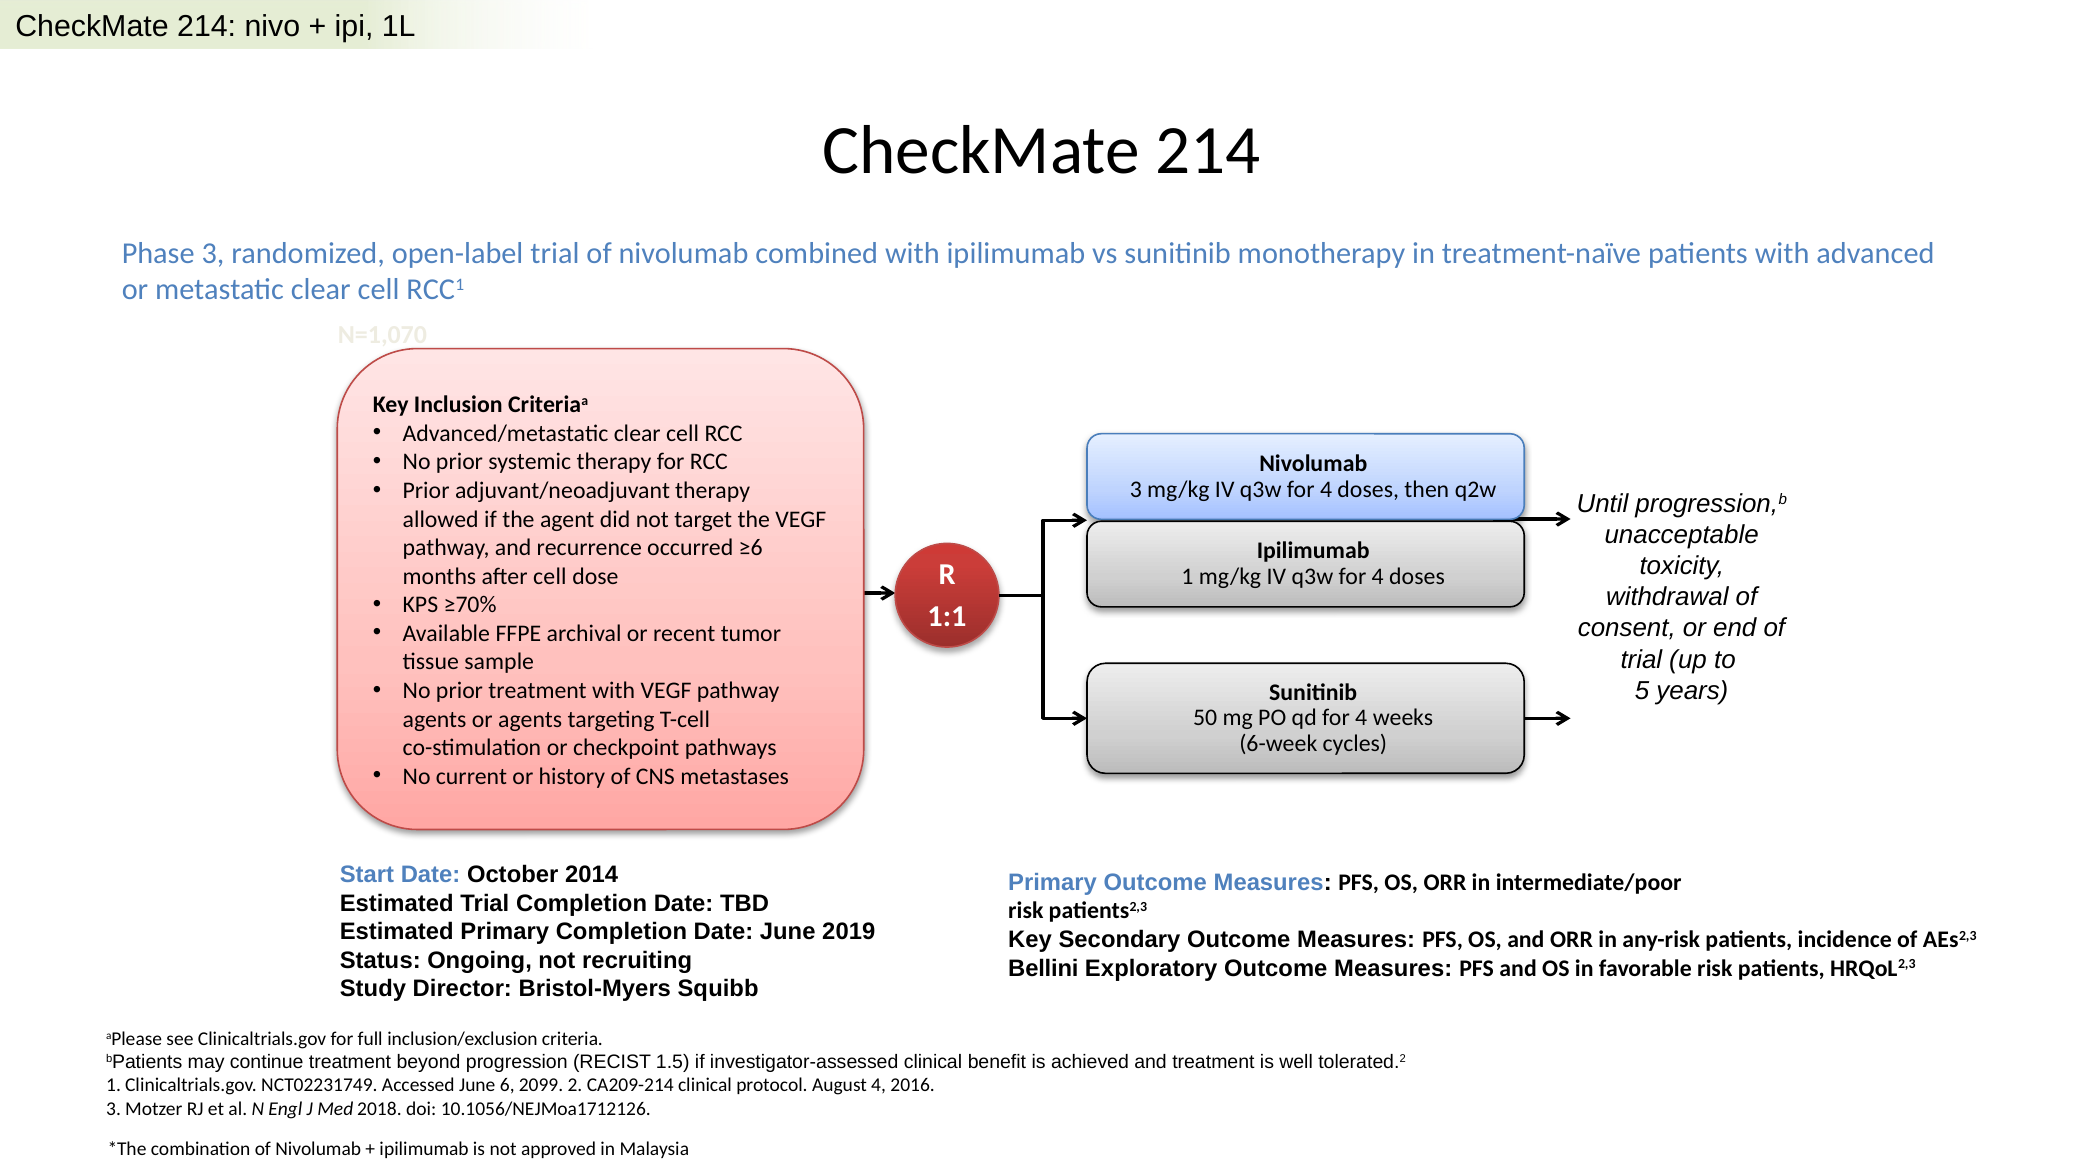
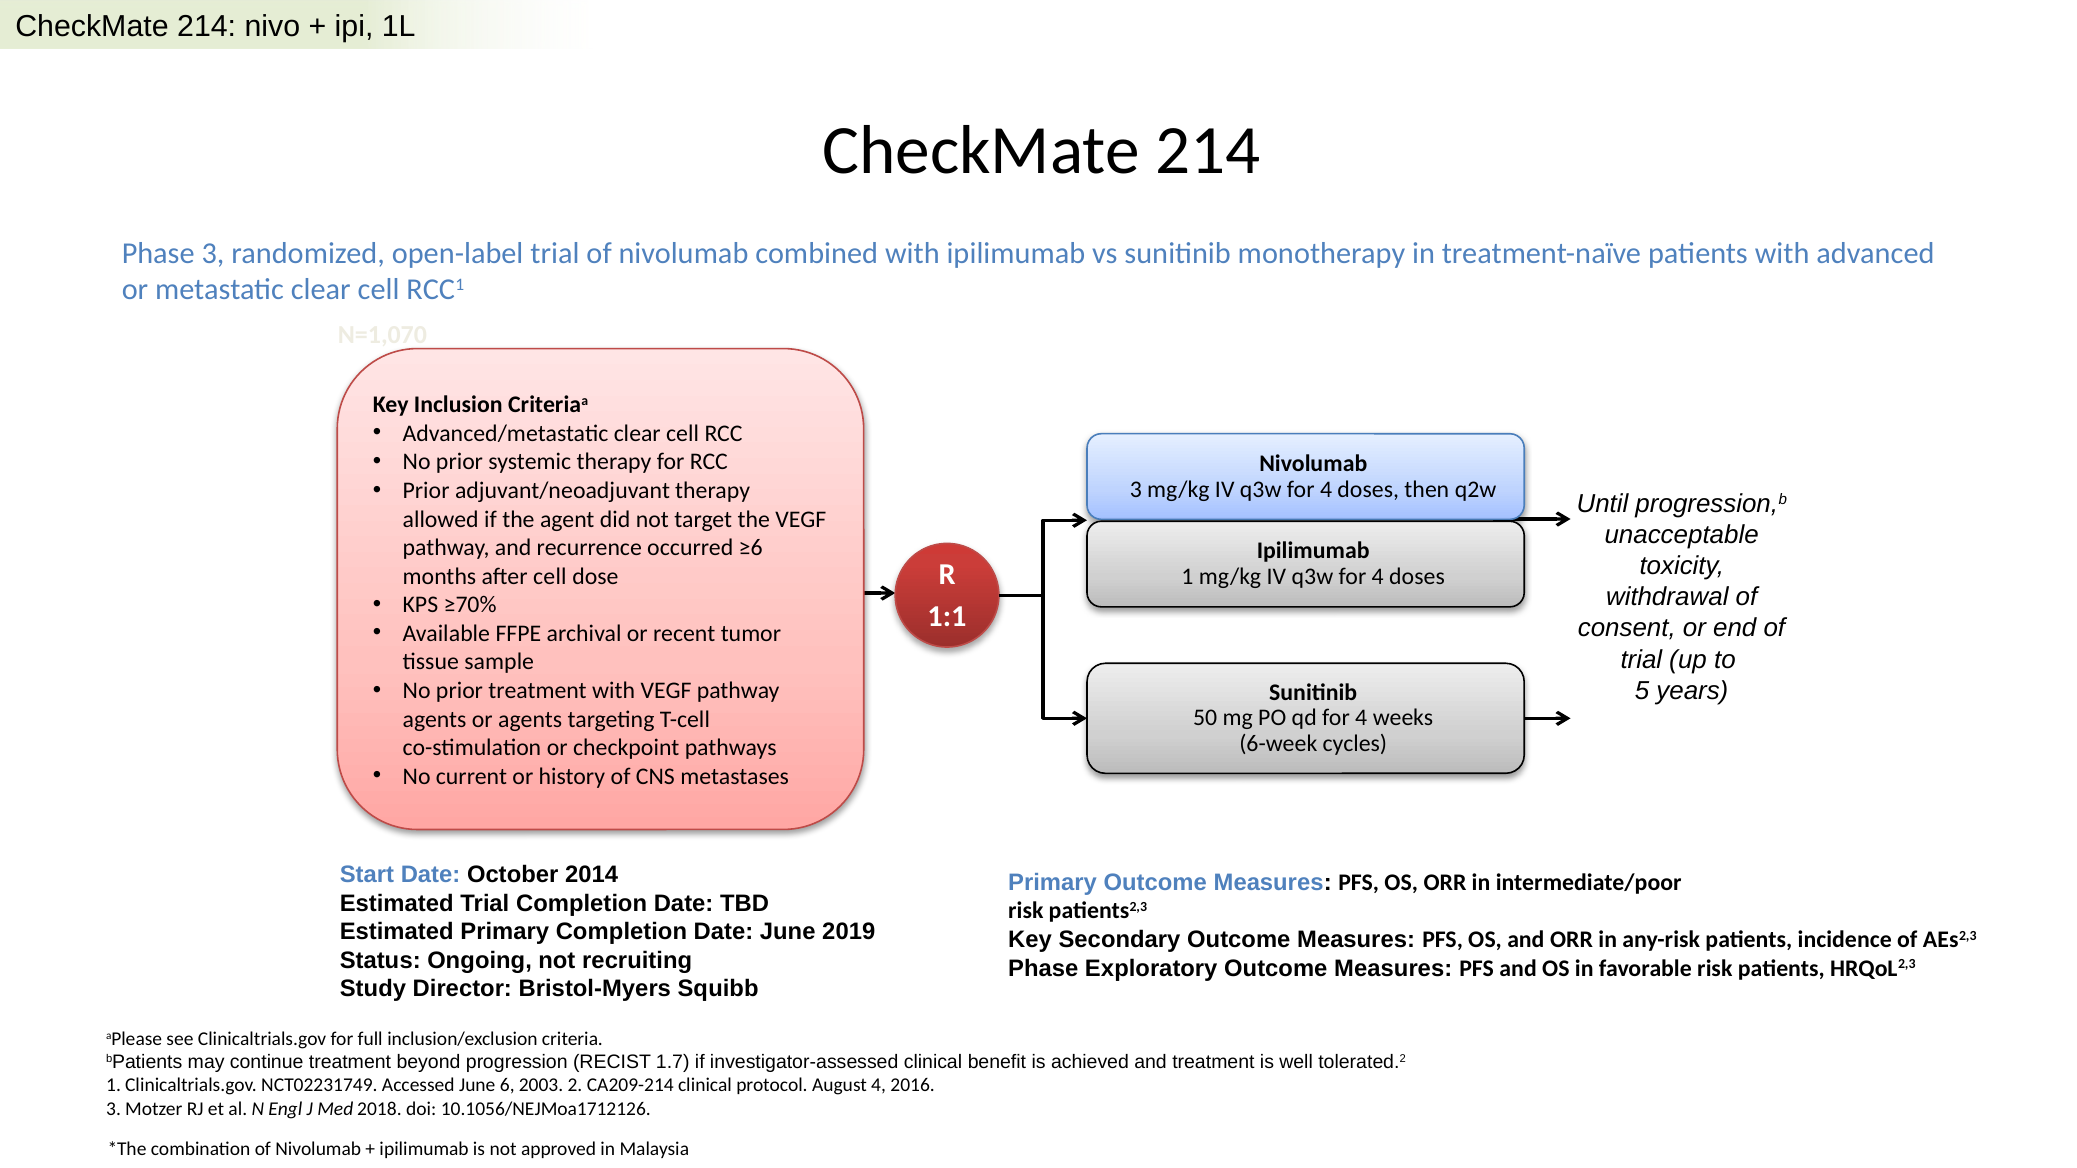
Bellini: Bellini -> Phase (1043, 968)
1.5: 1.5 -> 1.7 (673, 1062)
2099: 2099 -> 2003 (541, 1086)
